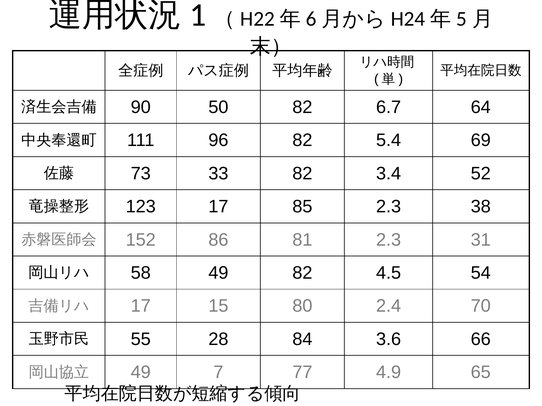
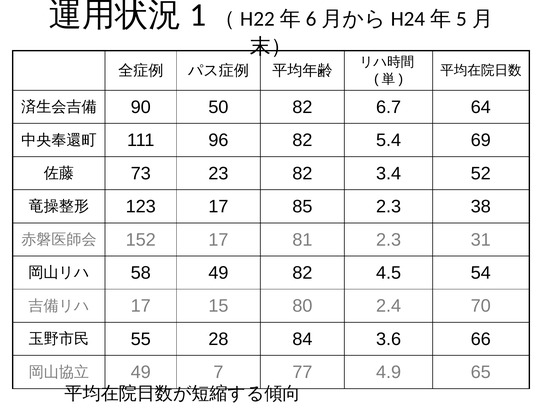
33: 33 -> 23 (219, 174)
152 86: 86 -> 17 (219, 240)
